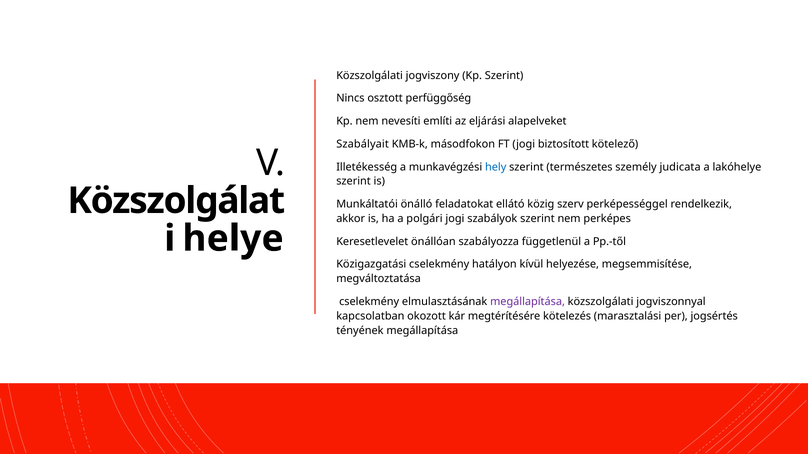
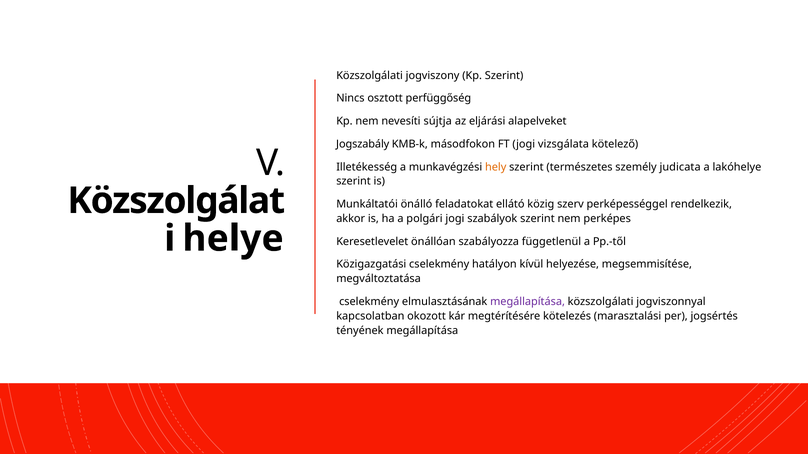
említi: említi -> sújtja (438, 121)
Szabályait: Szabályait -> Jogszabály (363, 144)
biztosított: biztosított -> vizsgálata (563, 144)
hely colour: blue -> orange (496, 167)
